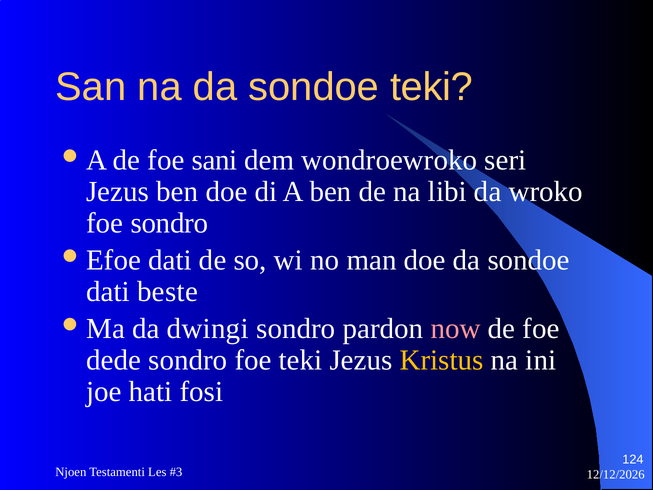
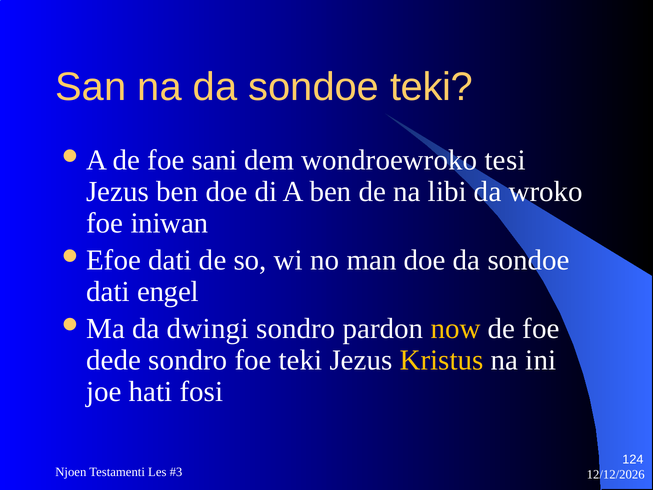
seri: seri -> tesi (505, 160)
foe sondro: sondro -> iniwan (169, 223)
beste: beste -> engel (168, 292)
now colour: pink -> yellow (456, 329)
